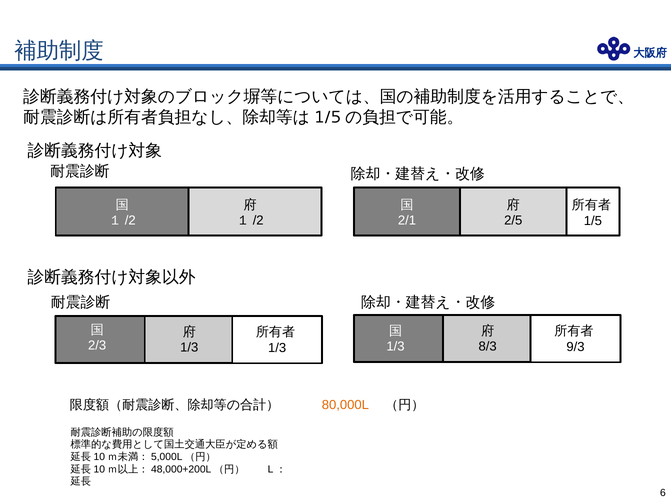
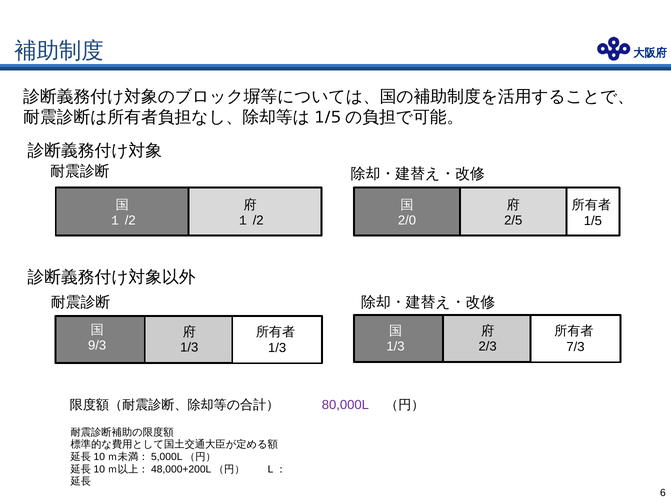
2/1: 2/1 -> 2/0 (407, 221)
2/3: 2/3 -> 9/3 (97, 346)
8/3: 8/3 -> 2/3 (488, 347)
9/3: 9/3 -> 7/3 (575, 347)
80,000L colour: orange -> purple (345, 405)
